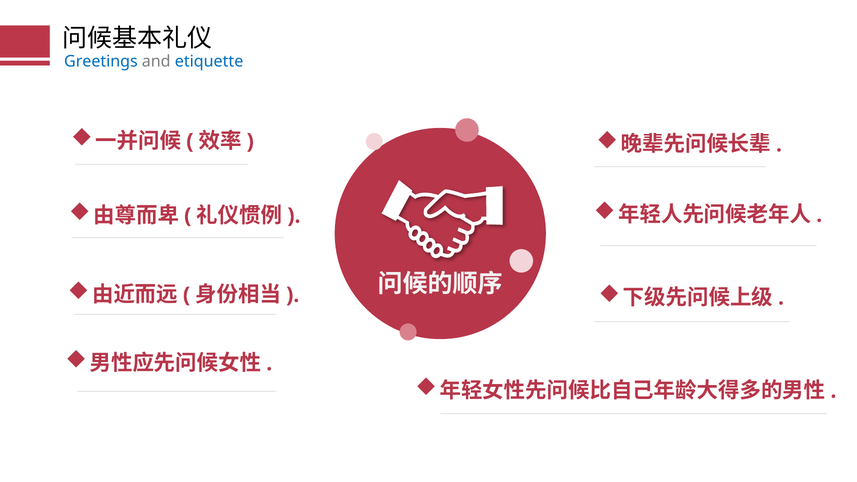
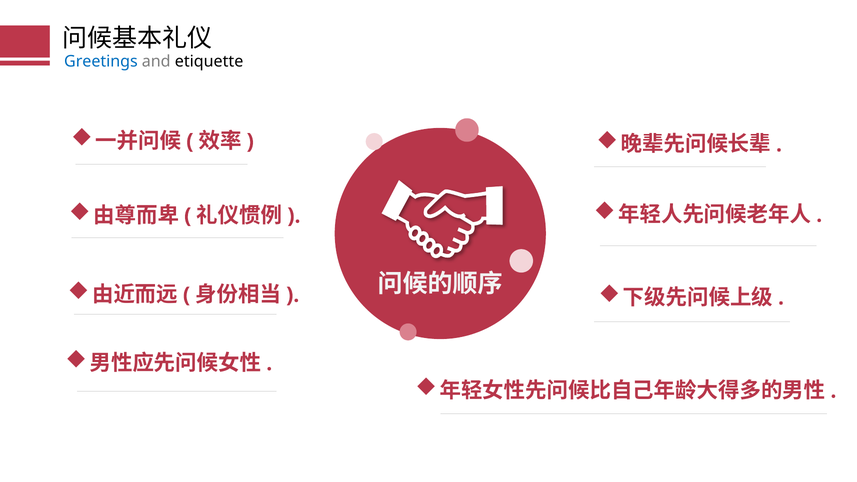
etiquette colour: blue -> black (209, 62)
